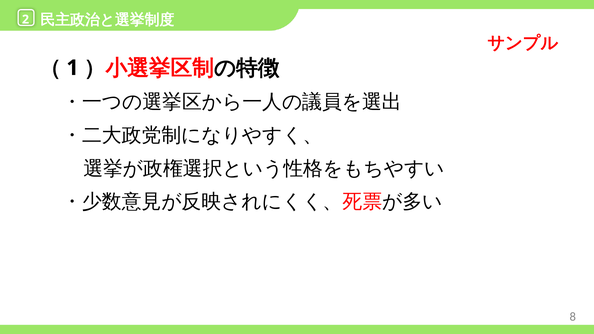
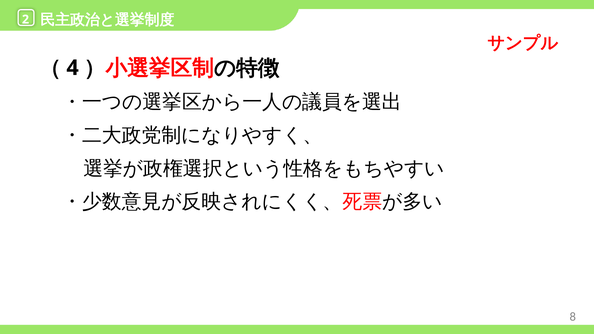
1: 1 -> 4 (73, 68)
